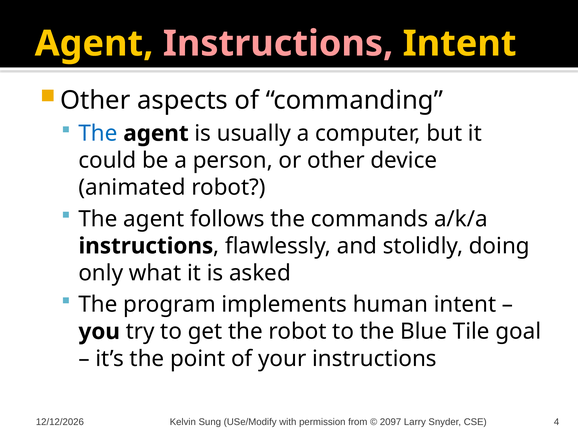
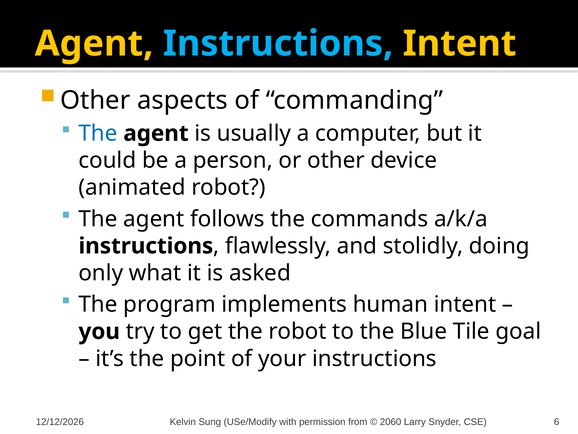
Instructions colour: pink -> light blue (278, 44)
2097: 2097 -> 2060 (391, 422)
4: 4 -> 6 (557, 422)
